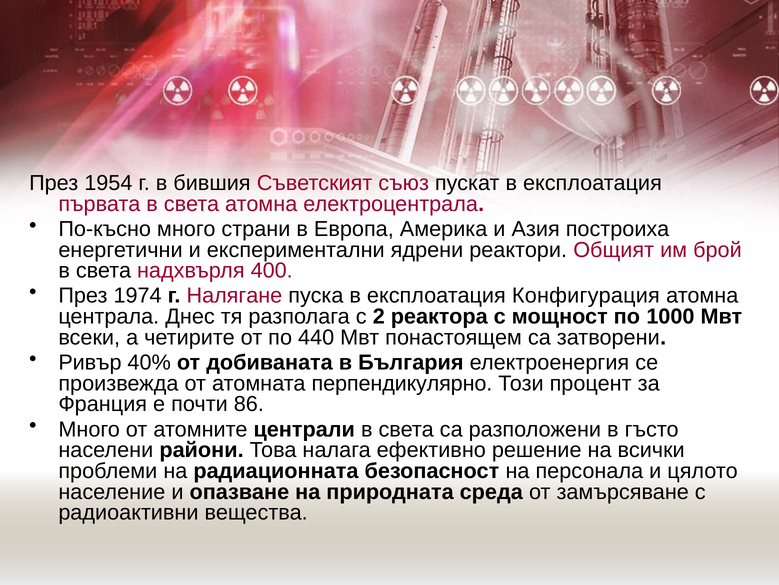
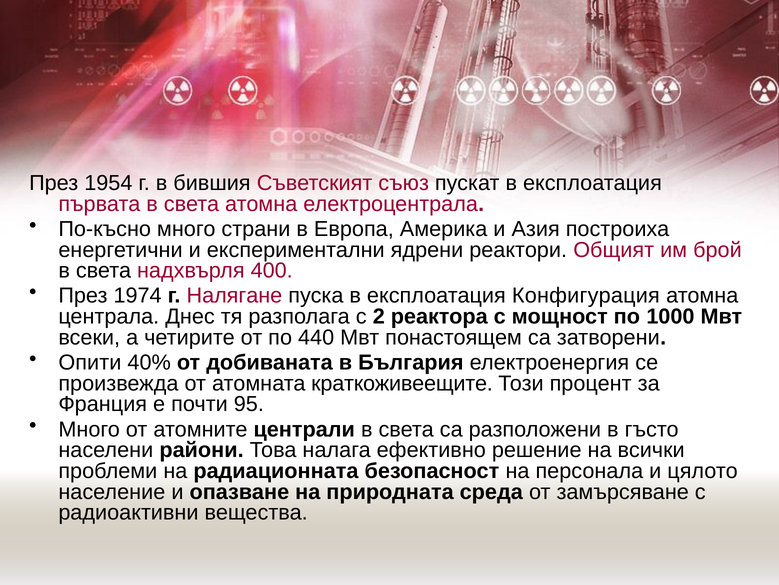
Ривър: Ривър -> Опити (90, 362)
перпендикулярно: перпендикулярно -> краткоживеещите (402, 383)
86: 86 -> 95 (249, 404)
